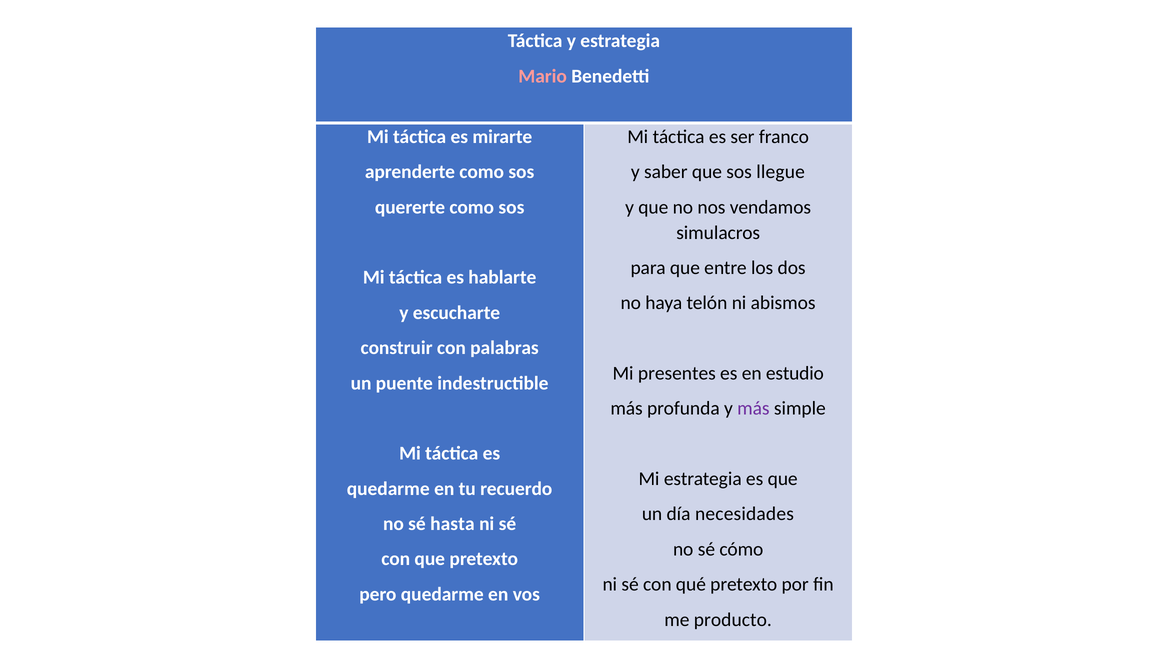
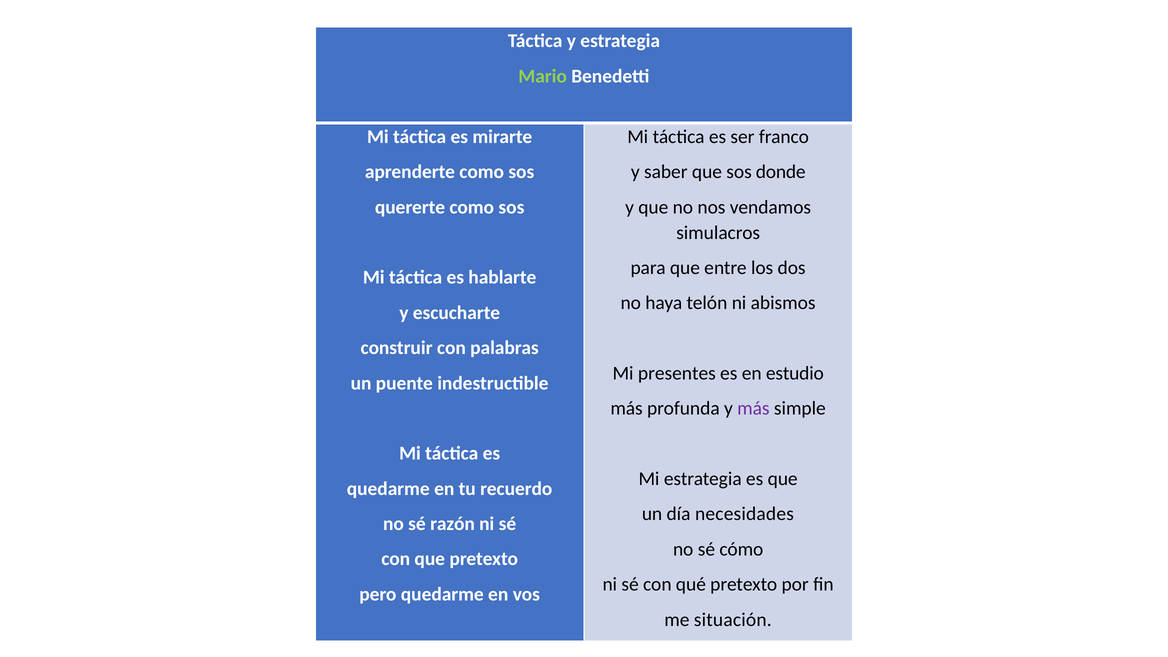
Mario colour: pink -> light green (543, 76)
llegue: llegue -> donde (781, 172)
hasta: hasta -> razón (452, 524)
producto: producto -> situación (733, 620)
